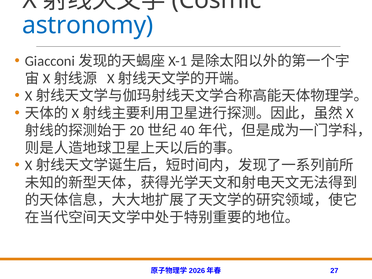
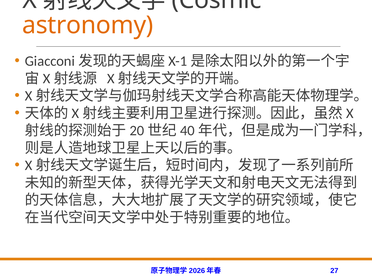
astronomy colour: blue -> orange (88, 25)
